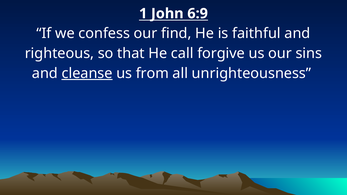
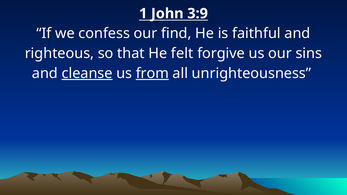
6:9: 6:9 -> 3:9 (198, 14)
call: call -> felt (182, 53)
from underline: none -> present (152, 73)
